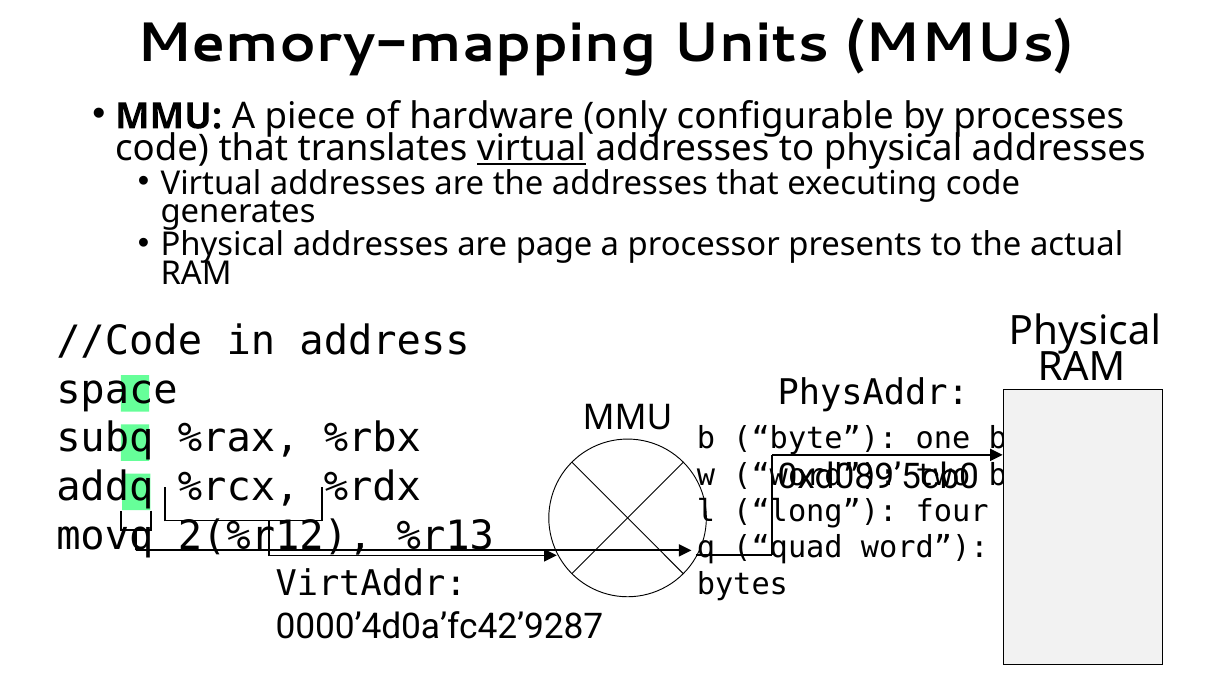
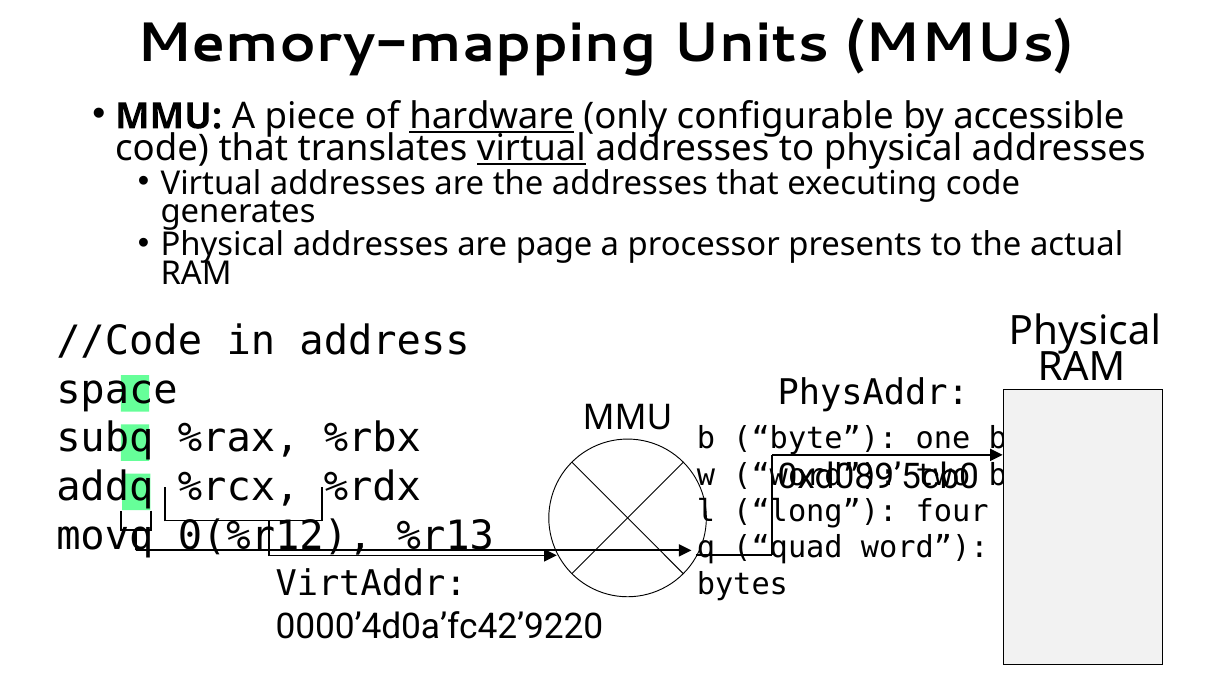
hardware underline: none -> present (492, 116)
processes: processes -> accessible (1039, 116)
2(%r12: 2(%r12 -> 0(%r12 (275, 535)
0000’4d0a’fc42’9287: 0000’4d0a’fc42’9287 -> 0000’4d0a’fc42’9220 (439, 626)
